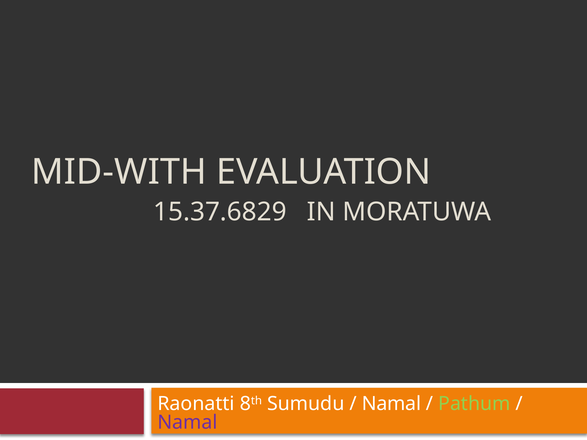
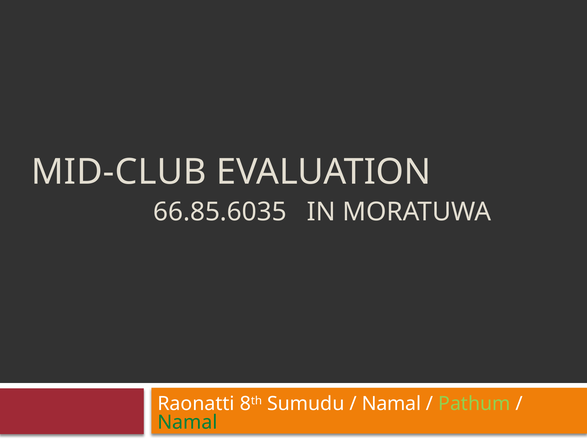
MID-WITH: MID-WITH -> MID-CLUB (119, 172)
15.37.6829: 15.37.6829 -> 66.85.6035 (220, 212)
Namal colour: purple -> green (187, 423)
